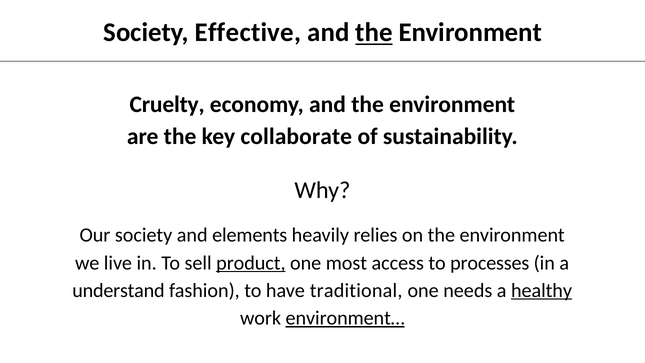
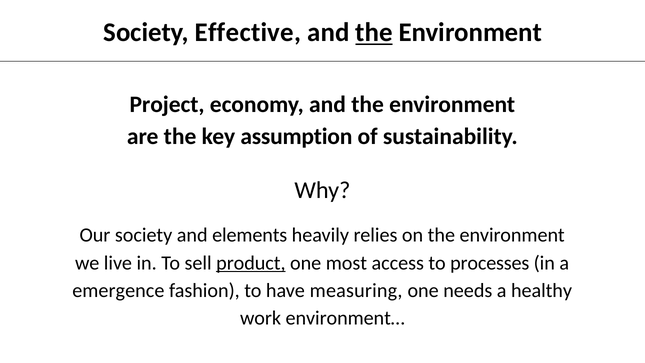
Cruelty: Cruelty -> Project (167, 104)
collaborate: collaborate -> assumption (296, 136)
understand: understand -> emergence (118, 290)
traditional: traditional -> measuring (356, 290)
healthy underline: present -> none (542, 290)
environment… underline: present -> none (345, 318)
